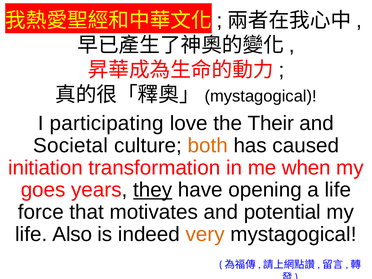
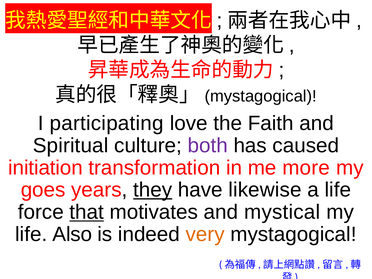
Their: Their -> Faith (271, 123)
Societal: Societal -> Spiritual (71, 145)
both colour: orange -> purple (208, 145)
when: when -> more (306, 168)
opening: opening -> likewise (265, 190)
that underline: none -> present (87, 212)
potential: potential -> mystical (282, 212)
